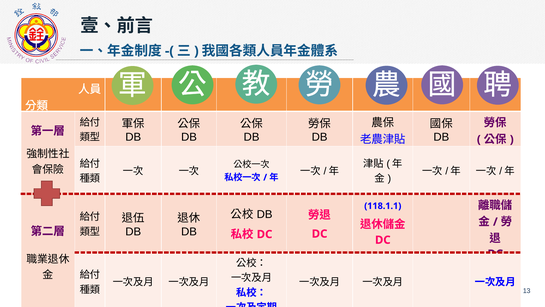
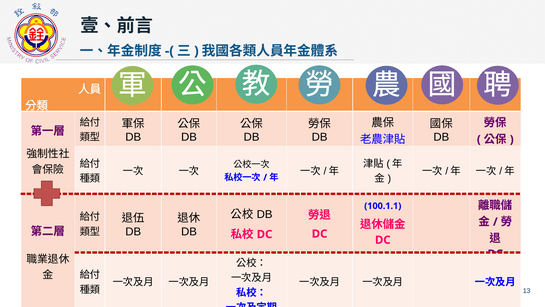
118.1.1: 118.1.1 -> 100.1.1 (383, 206)
